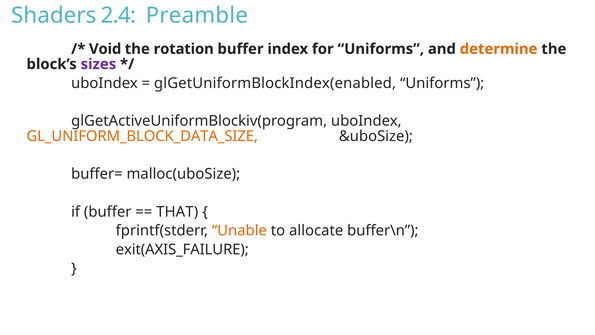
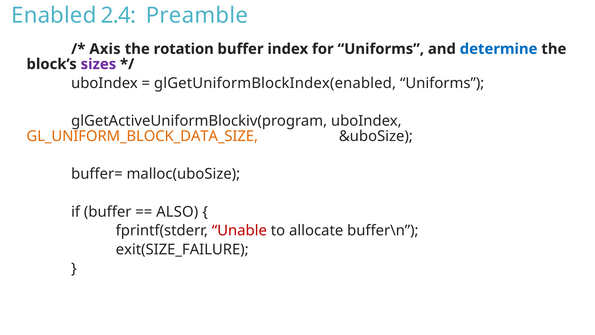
Shaders: Shaders -> Enabled (54, 16)
Void: Void -> Axis (105, 49)
determine colour: orange -> blue (499, 49)
THAT: THAT -> ALSO (177, 212)
Unable colour: orange -> red (239, 230)
exit(AXIS_FAILURE: exit(AXIS_FAILURE -> exit(SIZE_FAILURE (182, 249)
